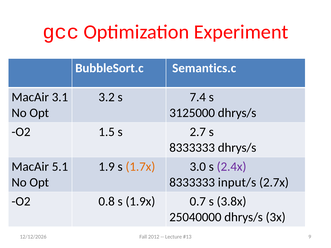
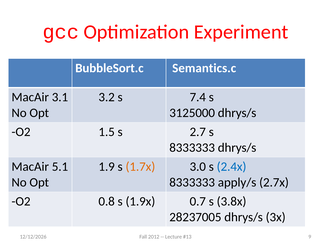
2.4x colour: purple -> blue (232, 167)
input/s: input/s -> apply/s (237, 183)
25040000: 25040000 -> 28237005 (195, 217)
